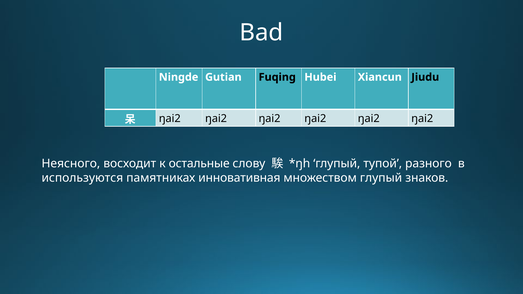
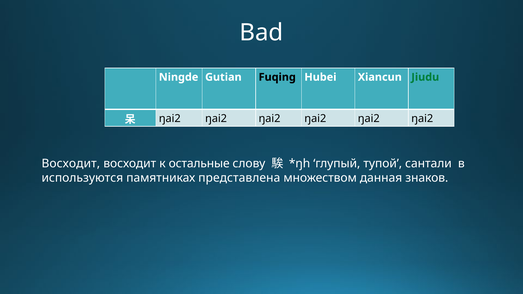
Jiudu colour: black -> green (425, 77)
Неясного: Неясного -> Восходит (71, 164)
разного: разного -> сантали (428, 164)
инновативная: инновативная -> представлена (239, 178)
множеством глупый: глупый -> данная (381, 178)
